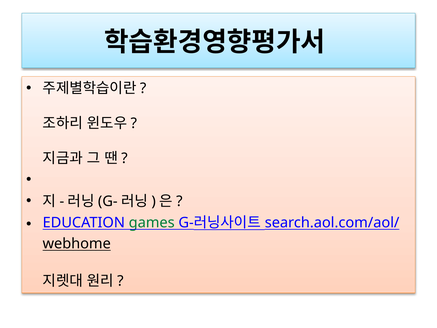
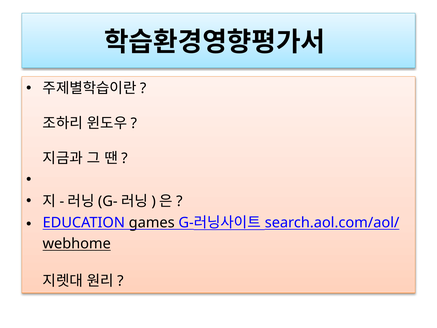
games colour: green -> black (152, 222)
